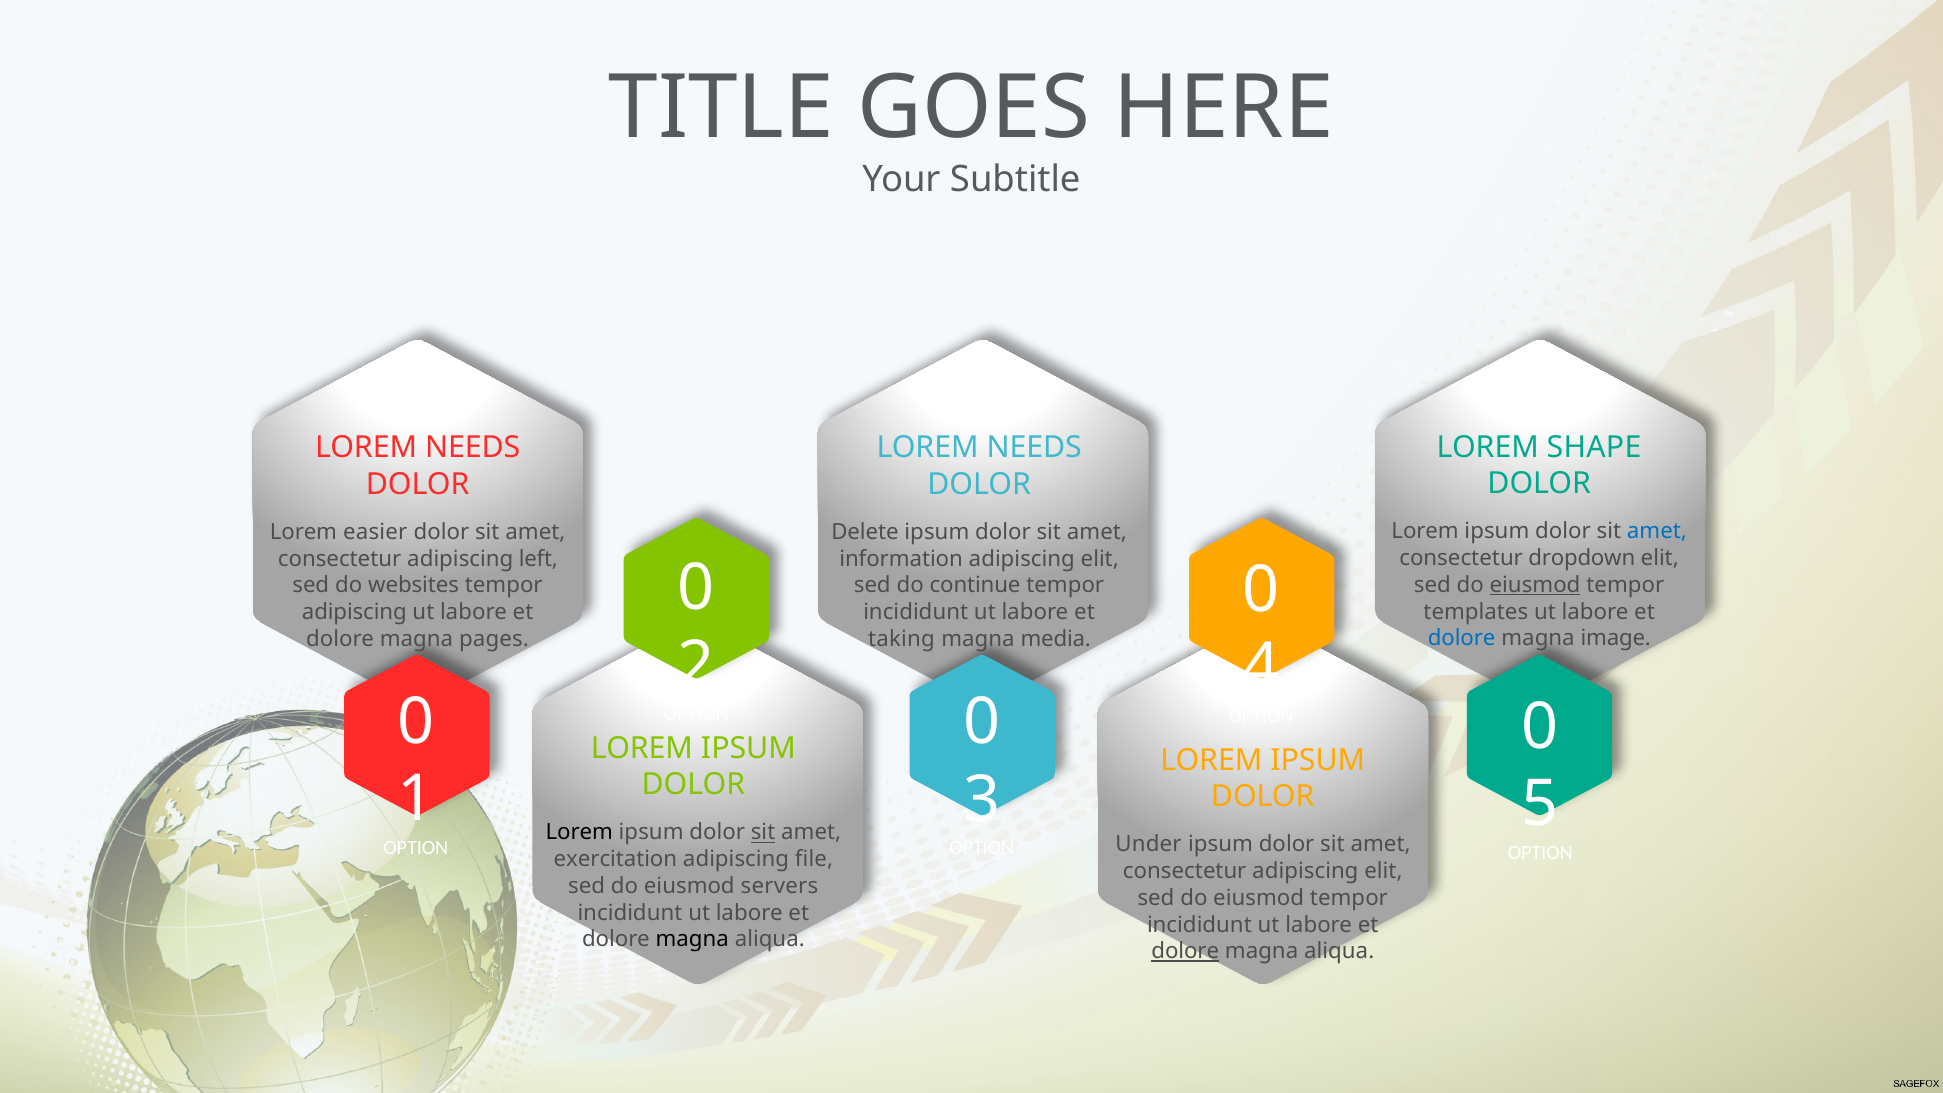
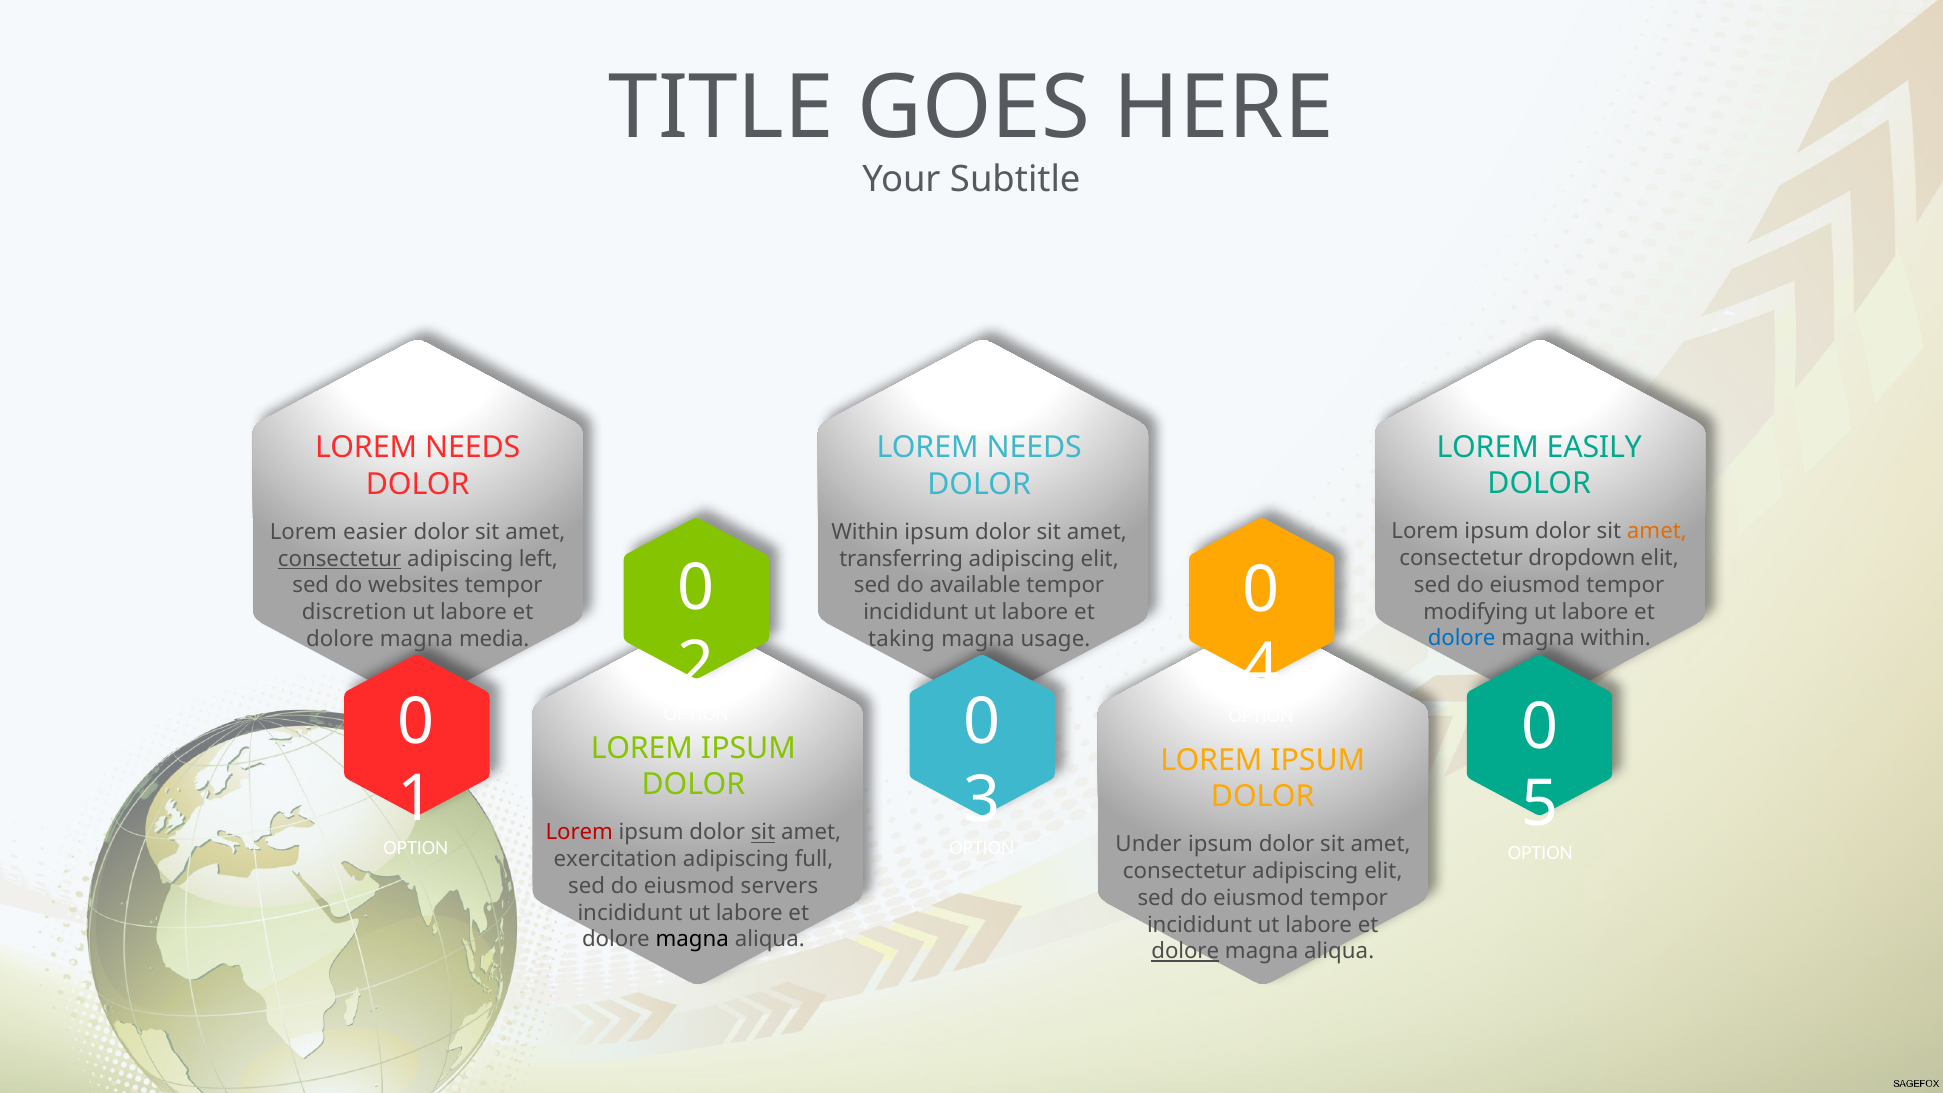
SHAPE: SHAPE -> EASILY (1594, 447)
amet colour: blue -> orange (1657, 532)
Delete: Delete -> Within (865, 532)
consectetur underline: none -> present (340, 559)
information: information -> transferring (901, 559)
eiusmod underline: present -> none (1535, 585)
continue: continue -> available (975, 586)
templates: templates -> modifying (1476, 612)
adipiscing: adipiscing -> discretion (354, 612)
magna image: image -> within (1616, 638)
pages: pages -> media (494, 639)
media: media -> usage (1056, 639)
Lorem colour: black -> red (579, 833)
file: file -> full (814, 859)
